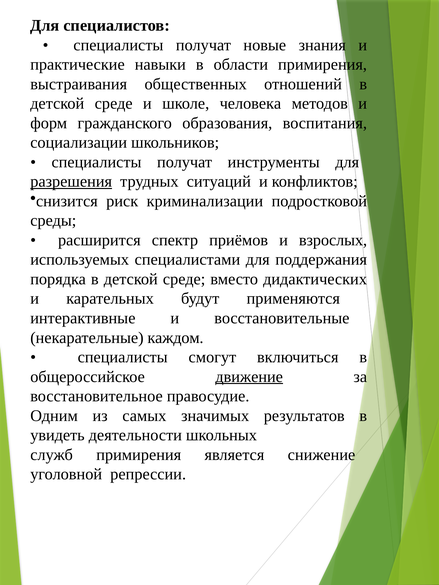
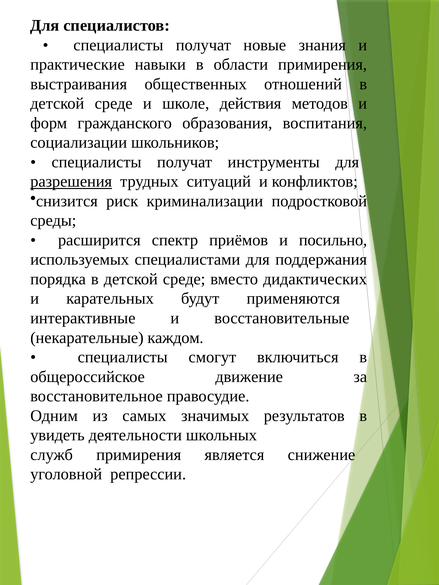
человека: человека -> действия (250, 104)
взрослых: взрослых -> посильно (333, 240)
движение underline: present -> none (249, 377)
